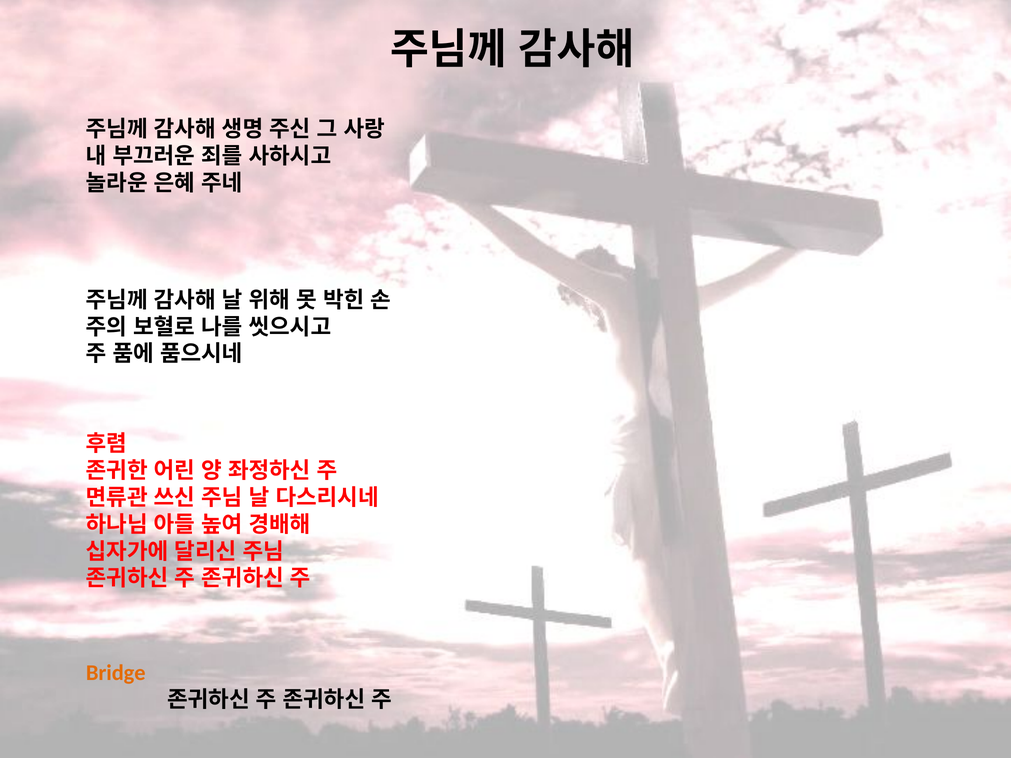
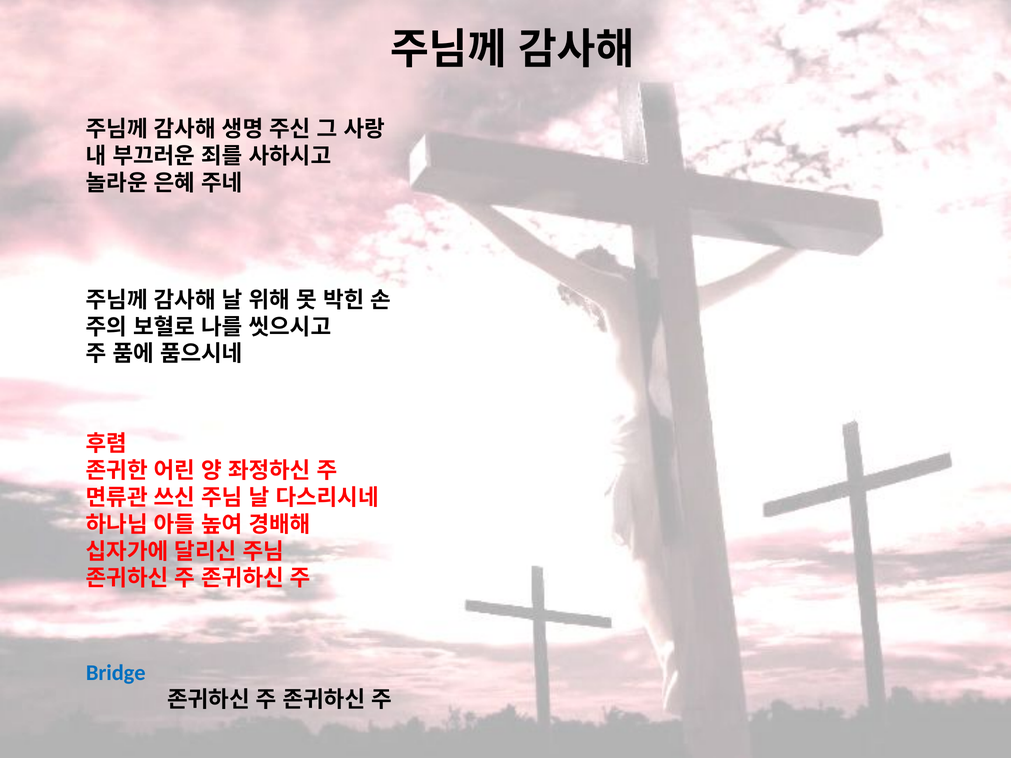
Bridge colour: orange -> blue (116, 673)
